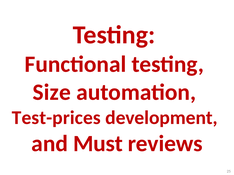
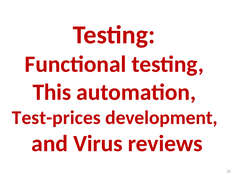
Size: Size -> This (52, 92)
Must: Must -> Virus (98, 144)
